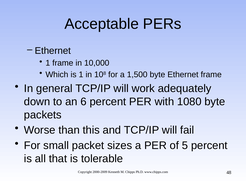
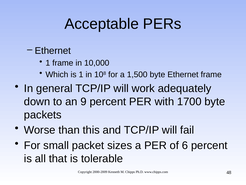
6: 6 -> 9 (84, 101)
1080: 1080 -> 1700 (189, 101)
5: 5 -> 6 (185, 145)
